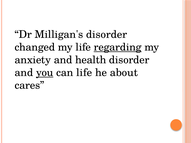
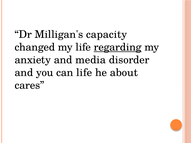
Milligan's disorder: disorder -> capacity (107, 35)
health: health -> media (91, 60)
you underline: present -> none (45, 73)
